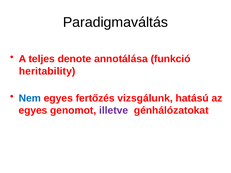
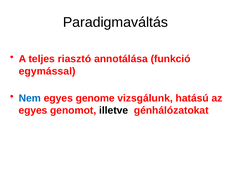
denote: denote -> riasztó (74, 59)
heritability: heritability -> egymással (47, 71)
fertőzés: fertőzés -> genome (95, 98)
illetve colour: purple -> black (114, 111)
